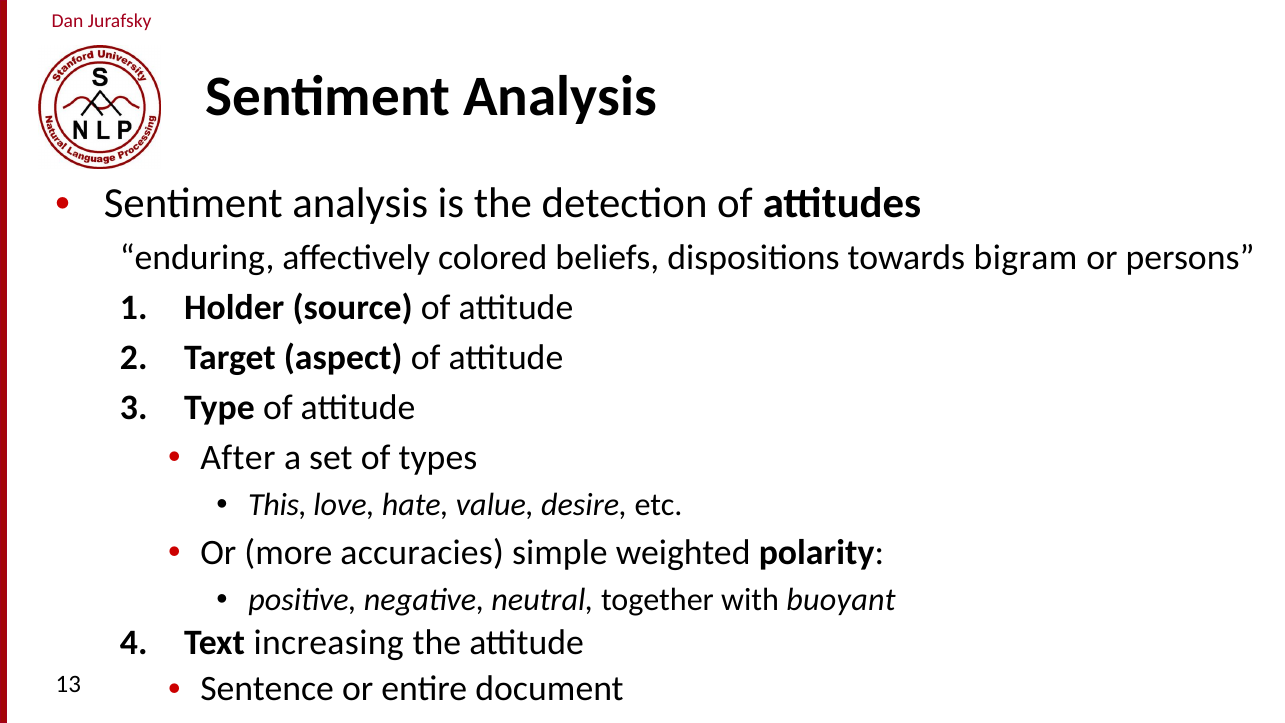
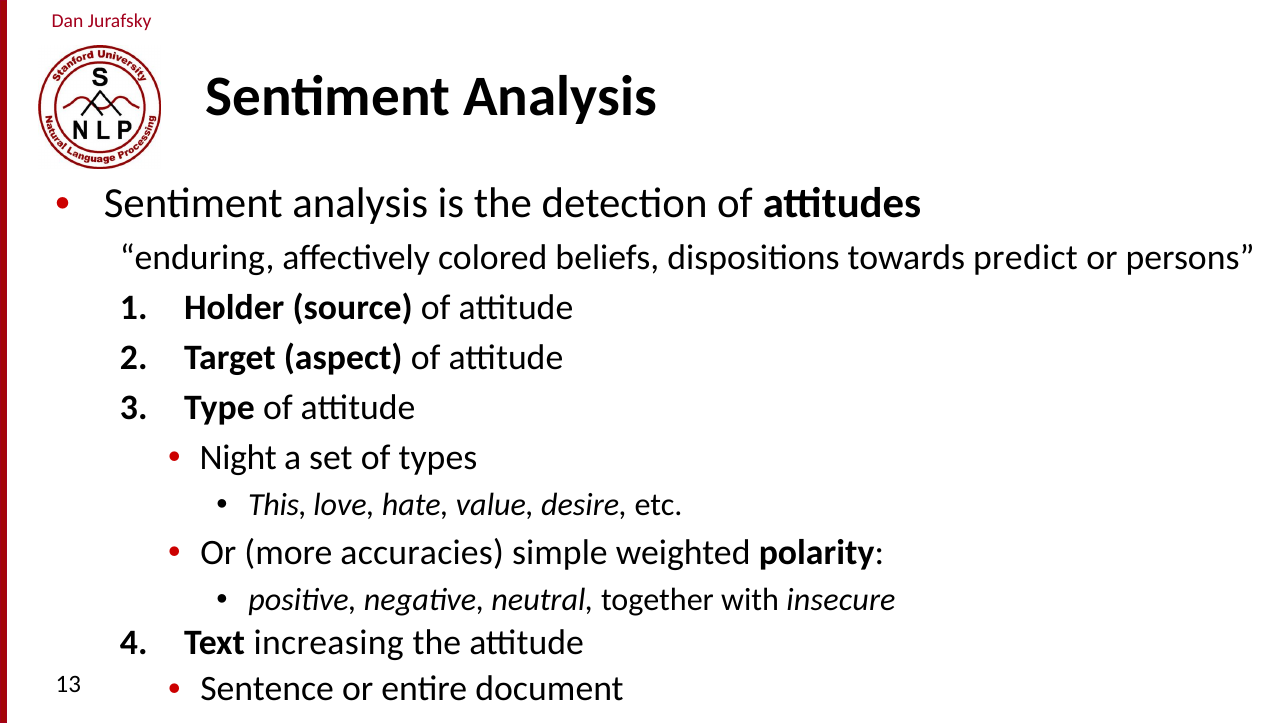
bigram: bigram -> predict (1026, 258)
After: After -> Night (238, 457)
buoyant: buoyant -> insecure (841, 599)
